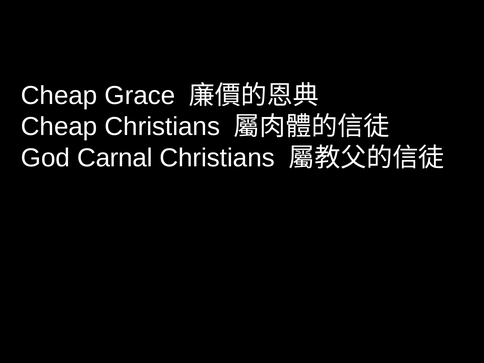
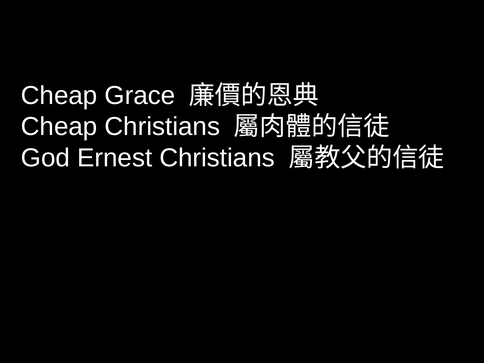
Carnal: Carnal -> Ernest (115, 158)
